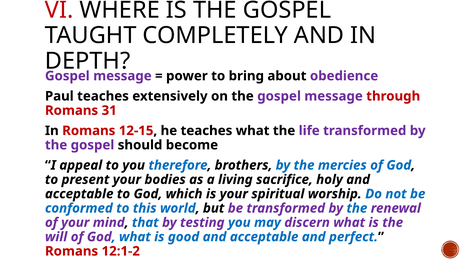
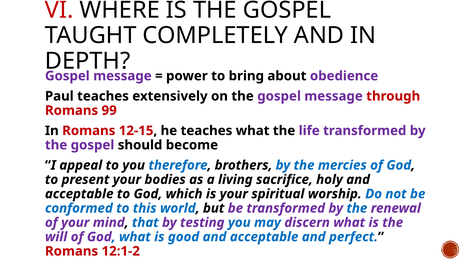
31: 31 -> 99 (109, 111)
